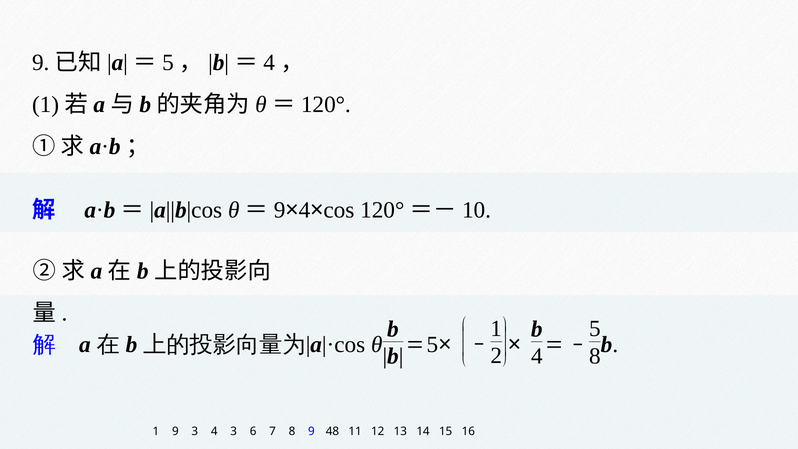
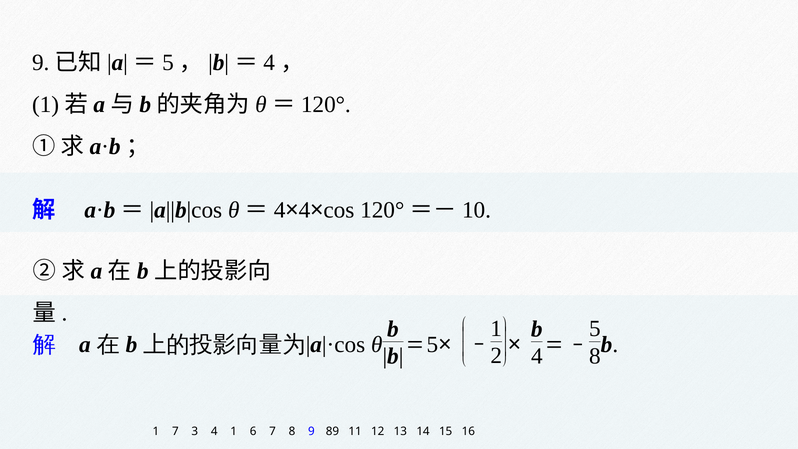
9: 9 -> 4 (280, 210)
1 9: 9 -> 7 (175, 431)
4 3: 3 -> 1 (234, 431)
48: 48 -> 89 (332, 431)
